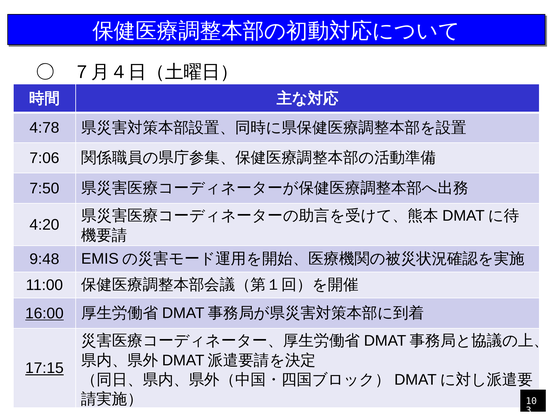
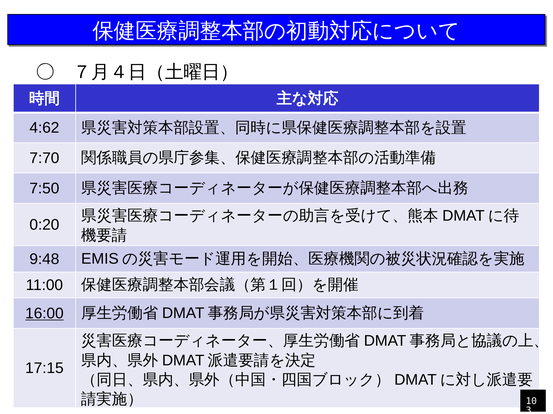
4:78: 4:78 -> 4:62 (44, 128)
7:06: 7:06 -> 7:70 (44, 158)
4:20: 4:20 -> 0:20 (44, 225)
17:15 underline: present -> none (44, 369)
